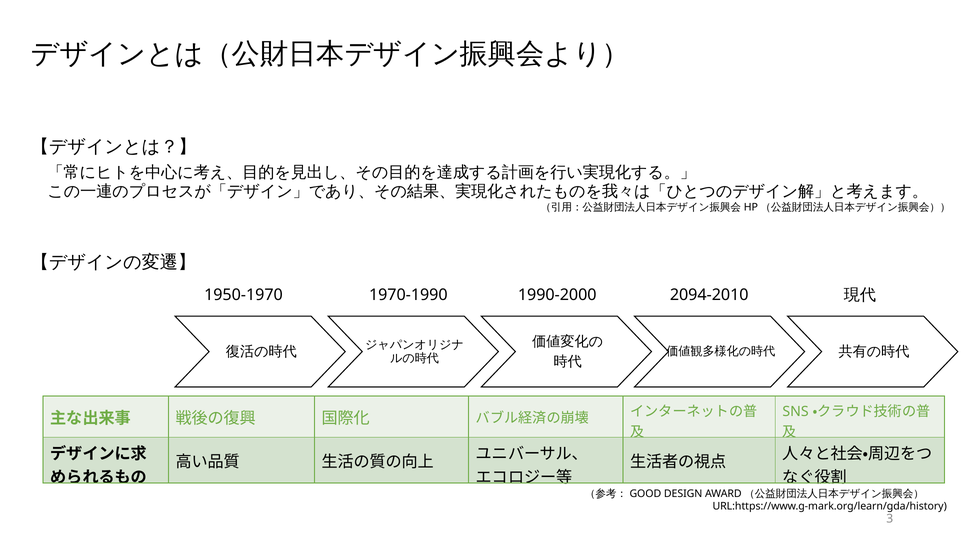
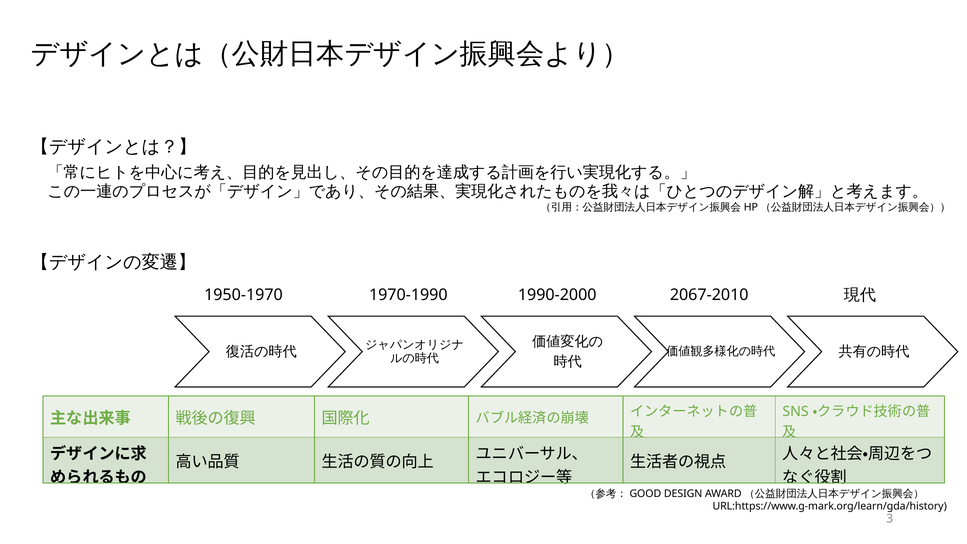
2094-2010: 2094-2010 -> 2067-2010 (709, 295)
